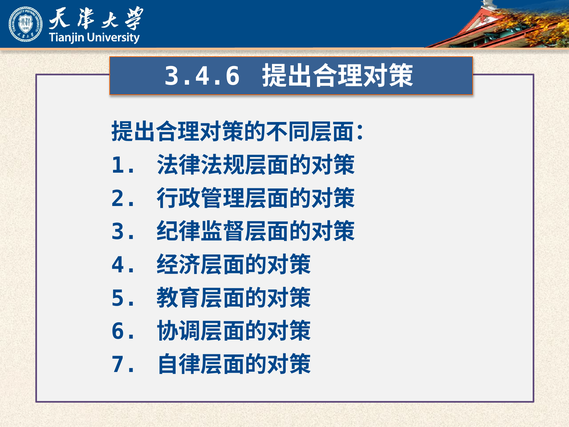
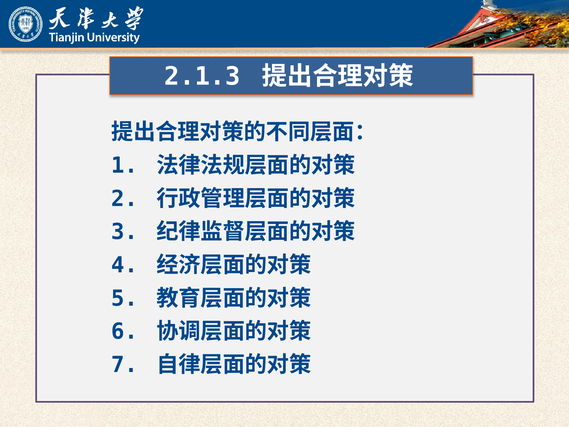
3.4.6: 3.4.6 -> 2.1.3 (202, 76)
